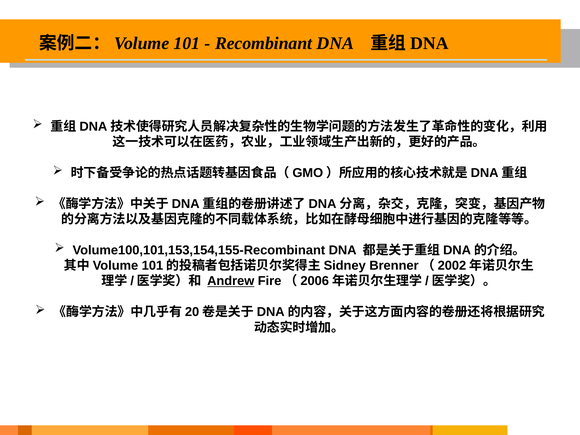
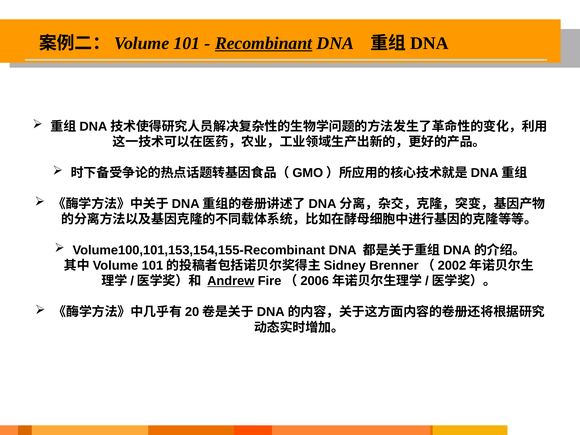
Recombinant underline: none -> present (264, 43)
